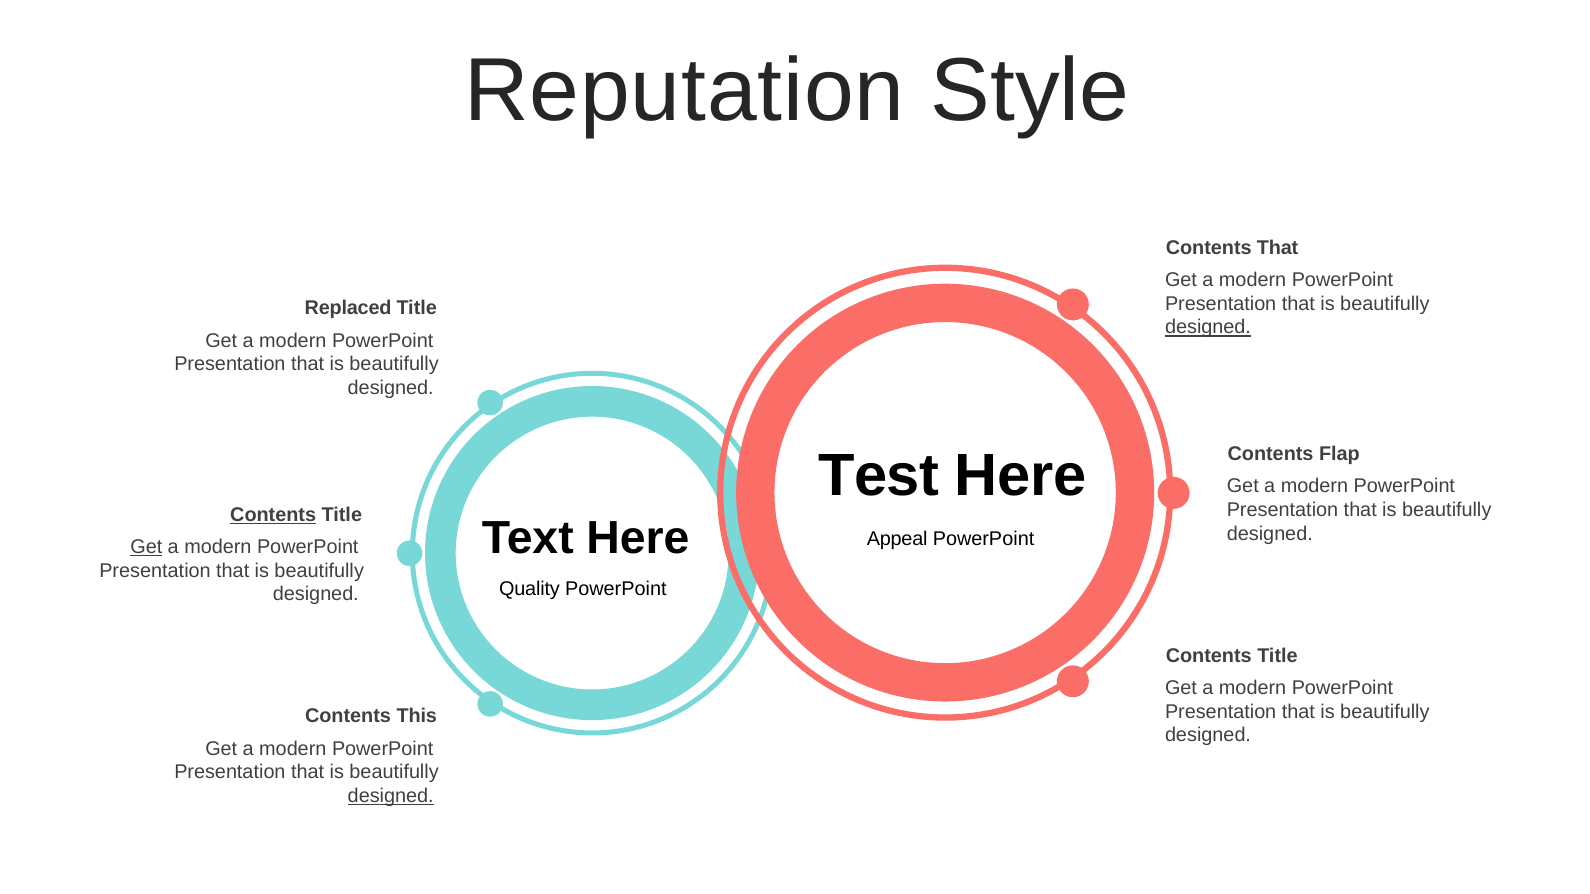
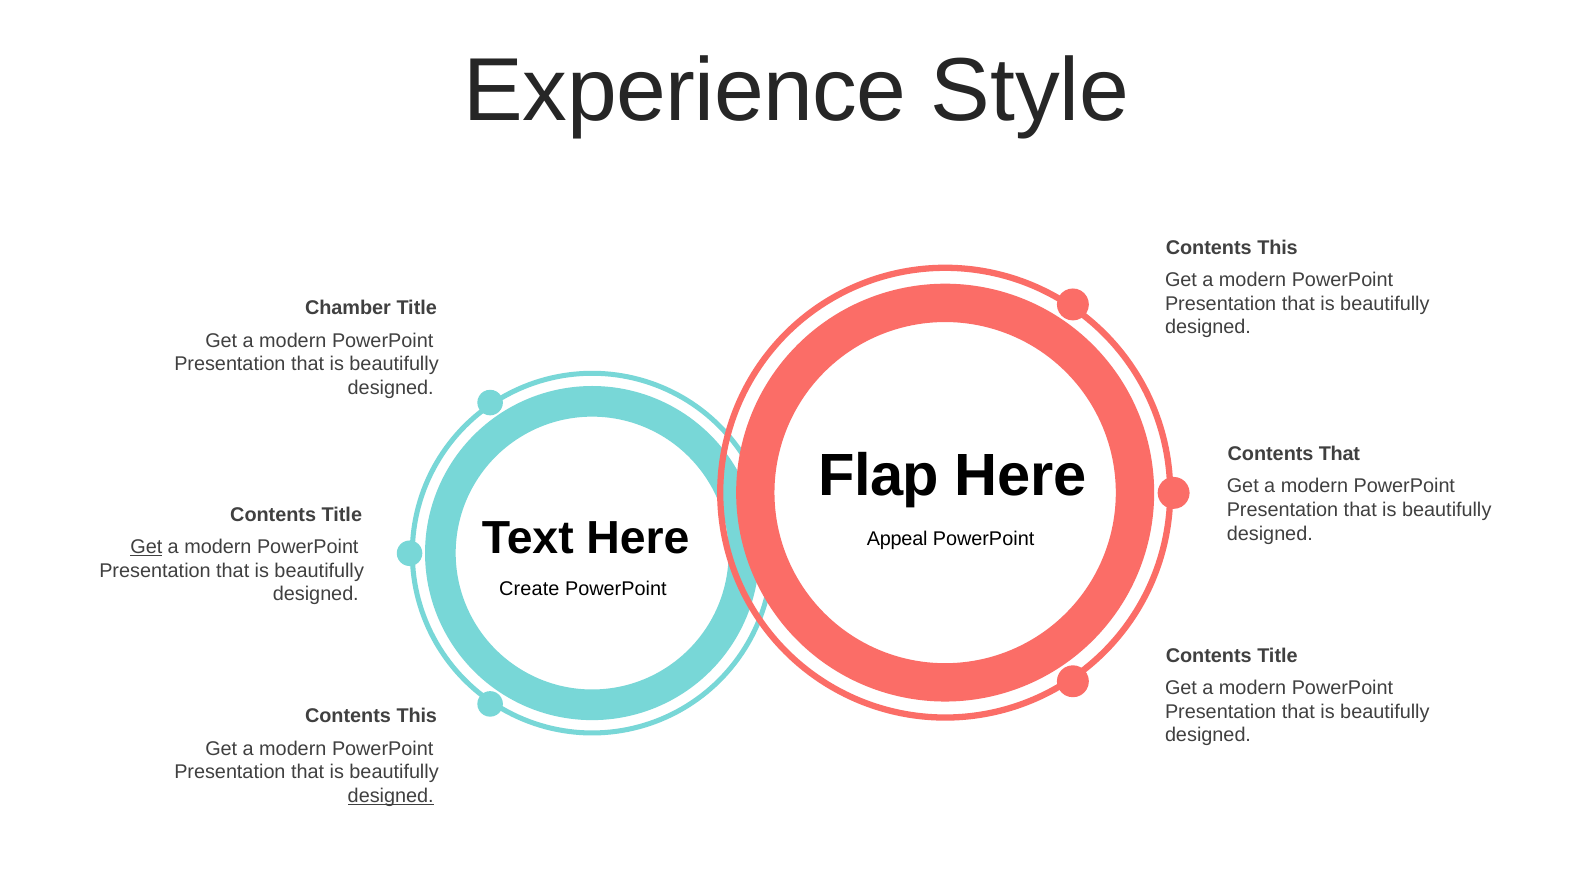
Reputation: Reputation -> Experience (685, 91)
That: That -> This (1278, 248)
Replaced: Replaced -> Chamber (348, 309)
designed underline: present -> none (1208, 328)
Contents Flap: Flap -> That (1339, 454)
Test: Test -> Flap (879, 476)
Contents underline: present -> none (273, 515)
Quality: Quality -> Create (529, 589)
